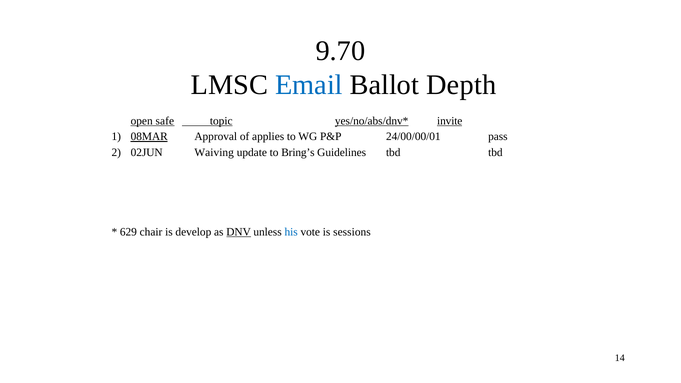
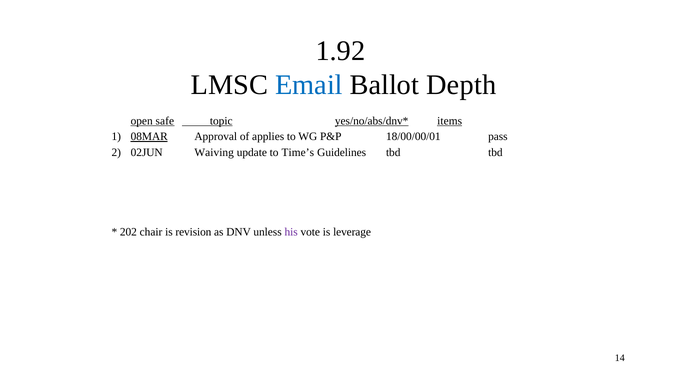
9.70: 9.70 -> 1.92 (341, 51)
invite: invite -> items (450, 121)
24/00/00/01: 24/00/00/01 -> 18/00/00/01 (413, 137)
Bring’s: Bring’s -> Time’s (298, 153)
629: 629 -> 202 (128, 232)
develop: develop -> revision (193, 232)
DNV underline: present -> none (239, 232)
his colour: blue -> purple (291, 232)
sessions: sessions -> leverage (352, 232)
